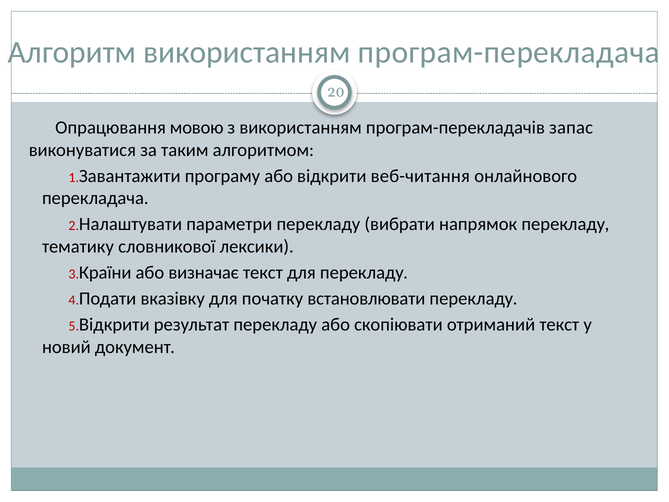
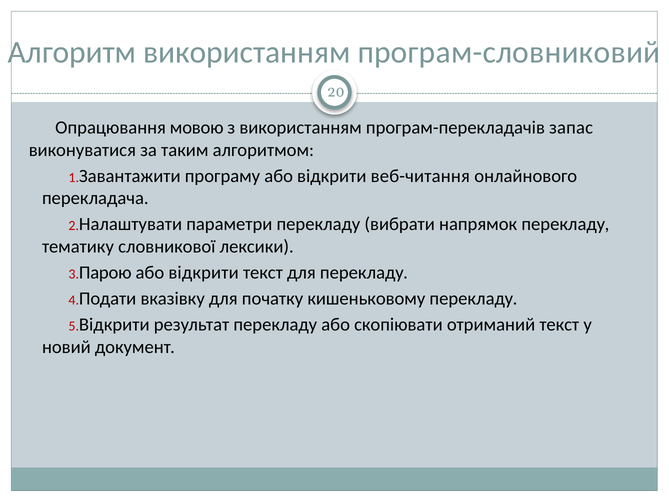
програм-перекладача: програм-перекладача -> програм-словниковий (509, 52)
Країни: Країни -> Парою (105, 273)
визначає: визначає -> відкрити (204, 273)
встановлювати: встановлювати -> кишеньковому (366, 299)
